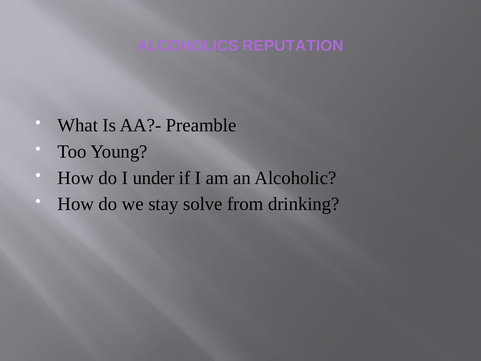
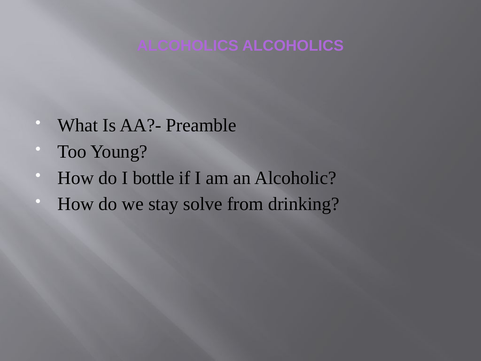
ALCOHOLICS REPUTATION: REPUTATION -> ALCOHOLICS (293, 46)
under: under -> bottle (154, 178)
